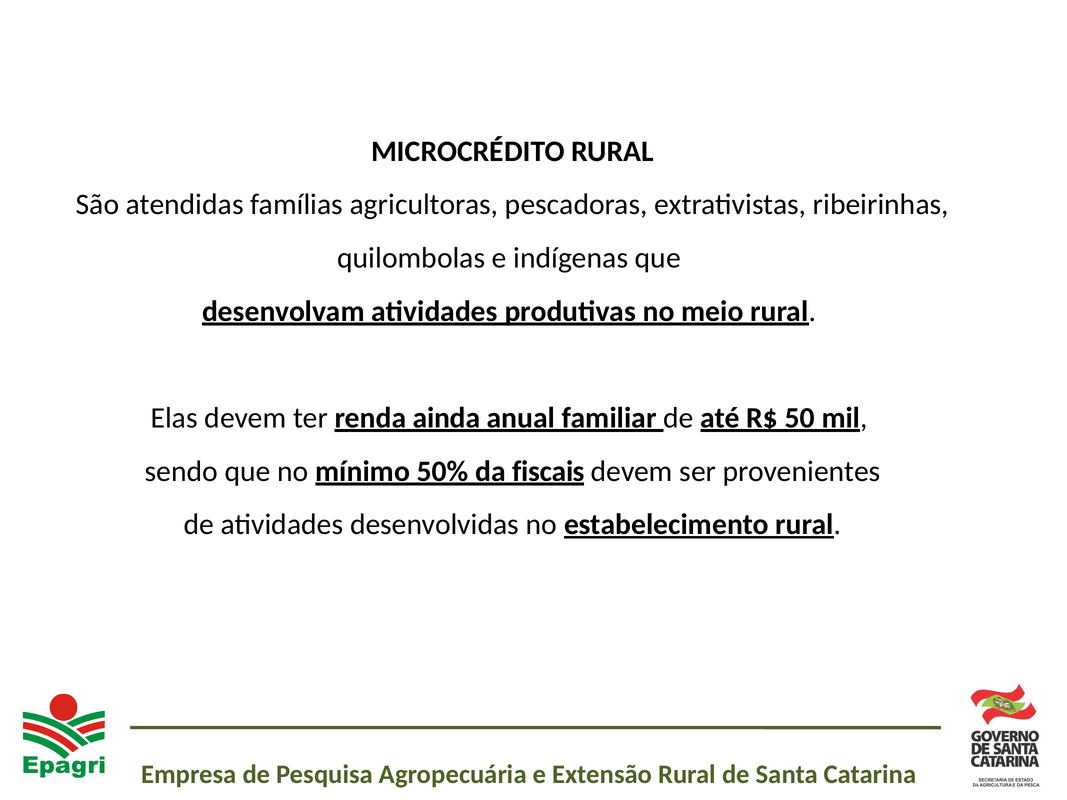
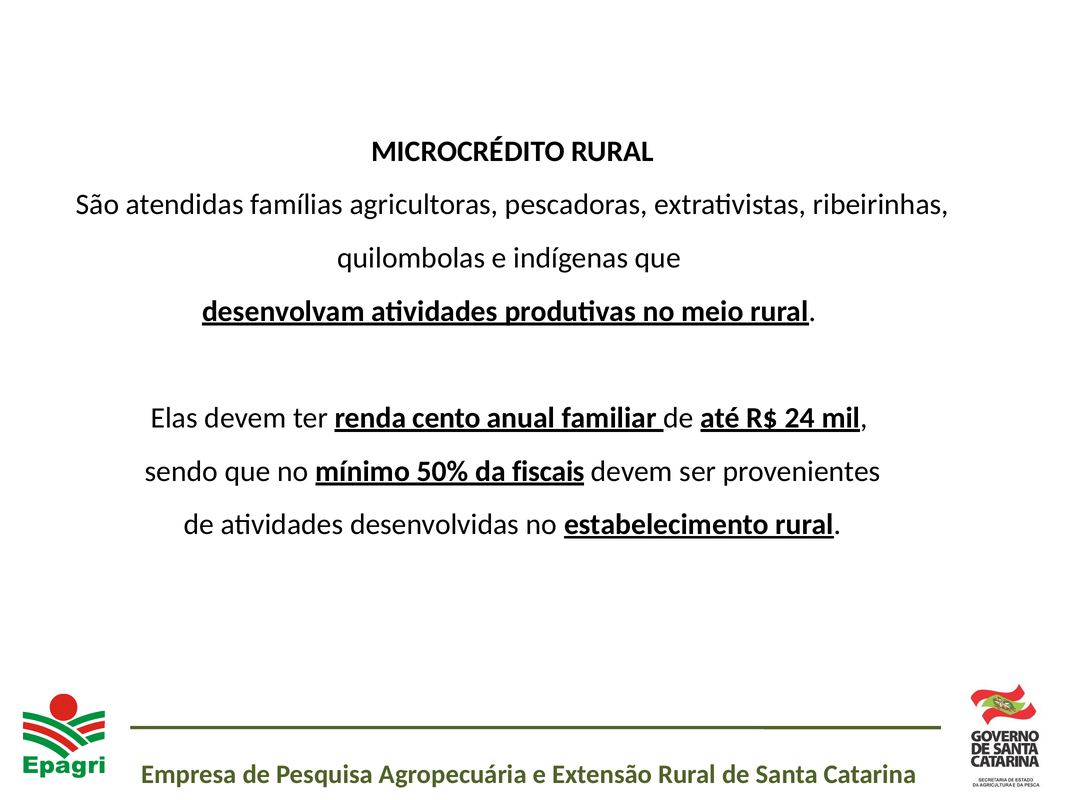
ainda: ainda -> cento (447, 418)
50: 50 -> 24 (800, 418)
